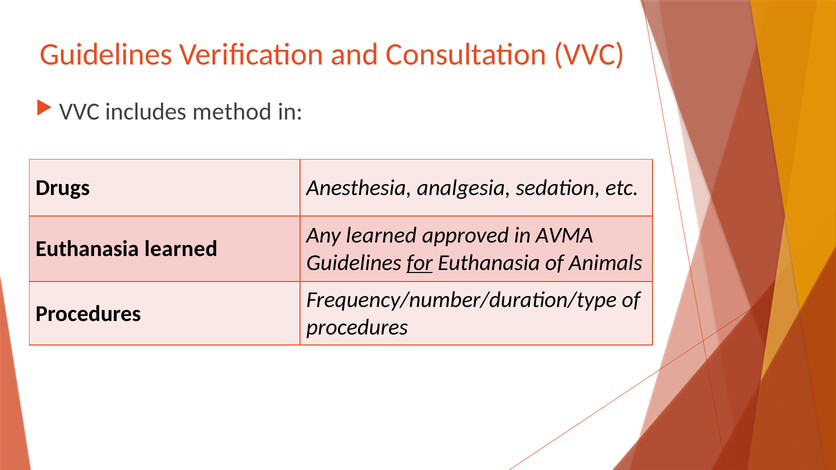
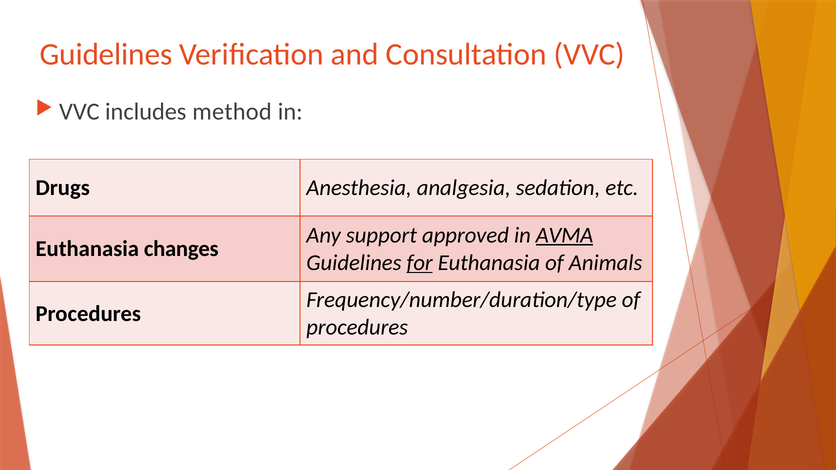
Any learned: learned -> support (381, 235)
AVMA underline: none -> present (565, 235)
Euthanasia learned: learned -> changes (181, 249)
